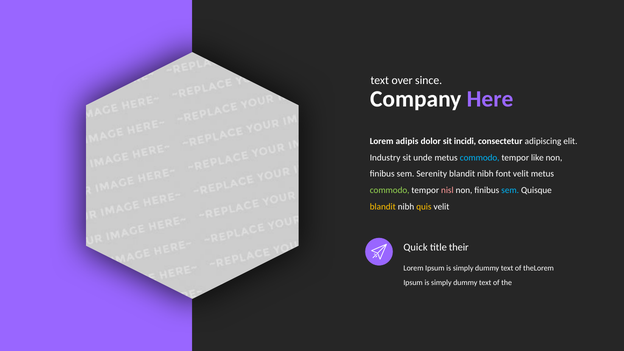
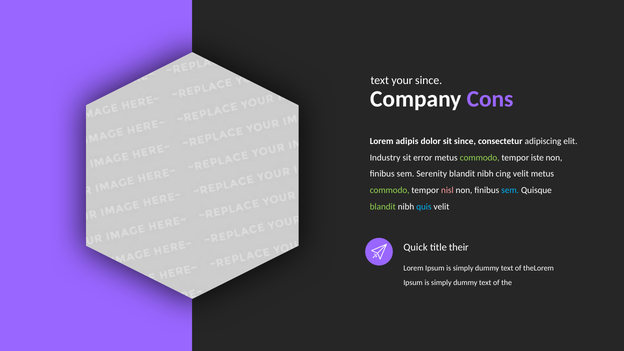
over: over -> your (402, 80)
Here: Here -> Cons (490, 99)
sit incidi: incidi -> since (465, 141)
unde: unde -> error (423, 158)
commodo colour: light blue -> light green (480, 158)
like: like -> iste (537, 158)
font: font -> cing (503, 174)
blandit colour: yellow -> light green (383, 207)
quis colour: yellow -> light blue (424, 207)
